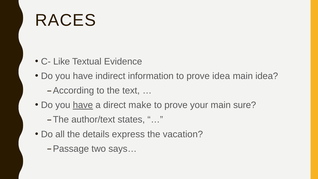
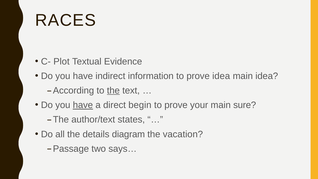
Like: Like -> Plot (61, 61)
the underline: none -> present (113, 91)
make: make -> begin (140, 105)
express: express -> diagram (128, 134)
